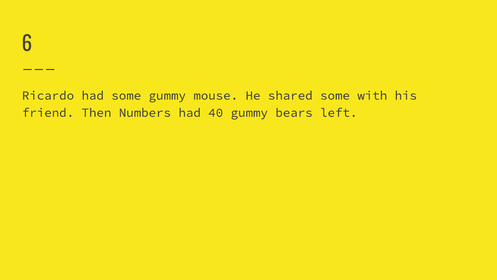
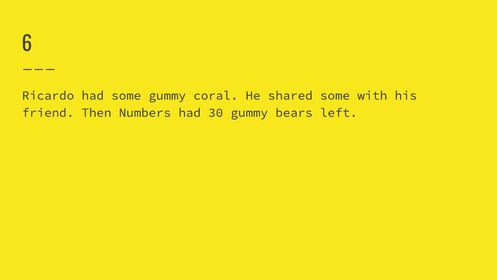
mouse: mouse -> coral (216, 95)
40: 40 -> 30 (216, 112)
